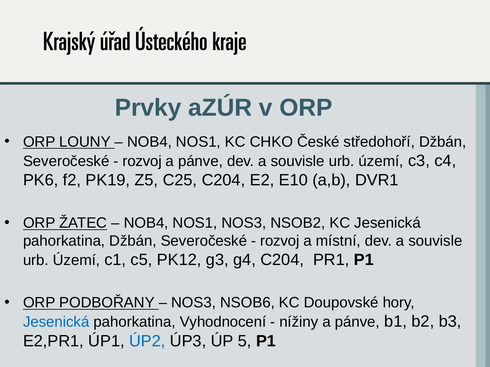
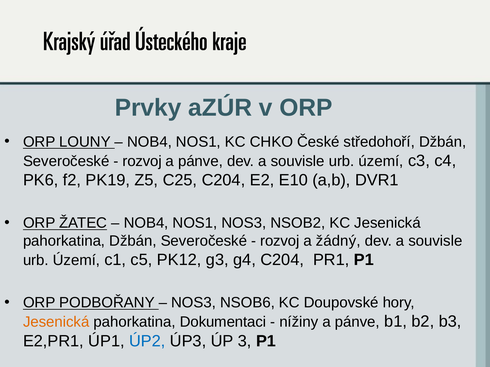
místní: místní -> žádný (338, 241)
Jesenická colour: blue -> orange (56, 322)
Vyhodnocení: Vyhodnocení -> Dokumentaci (223, 322)
5: 5 -> 3 (244, 342)
